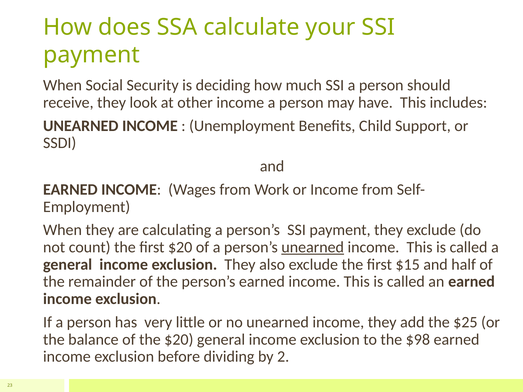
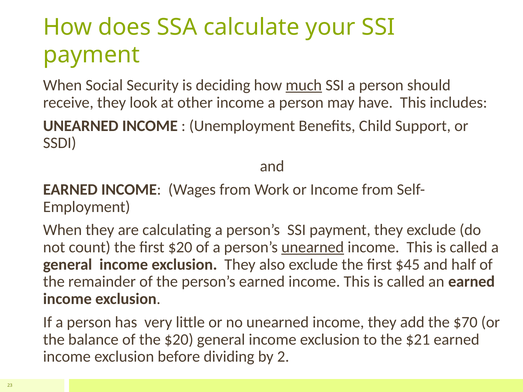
much underline: none -> present (304, 85)
$15: $15 -> $45 (408, 265)
$25: $25 -> $70 (465, 322)
$98: $98 -> $21 (418, 340)
